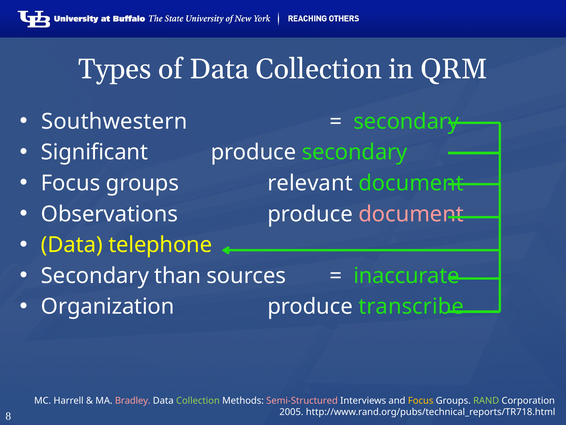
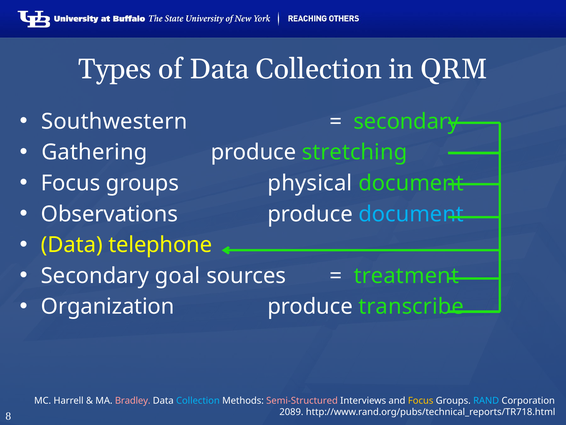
Significant: Significant -> Gathering (94, 152)
produce secondary: secondary -> stretching (355, 152)
relevant: relevant -> physical (310, 183)
document colour: pink -> light blue (411, 214)
than: than -> goal (178, 276)
inaccurate: inaccurate -> treatment (406, 276)
Collection colour: light green -> light blue (198, 400)
RAND colour: light green -> light blue (486, 400)
2005: 2005 -> 2089 (291, 412)
